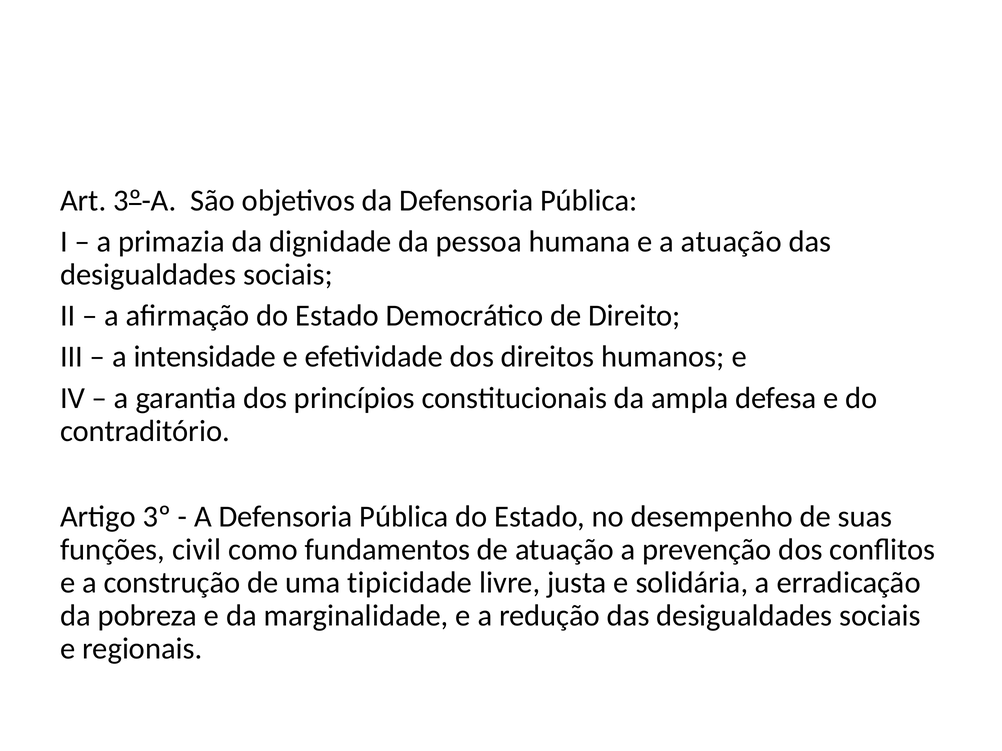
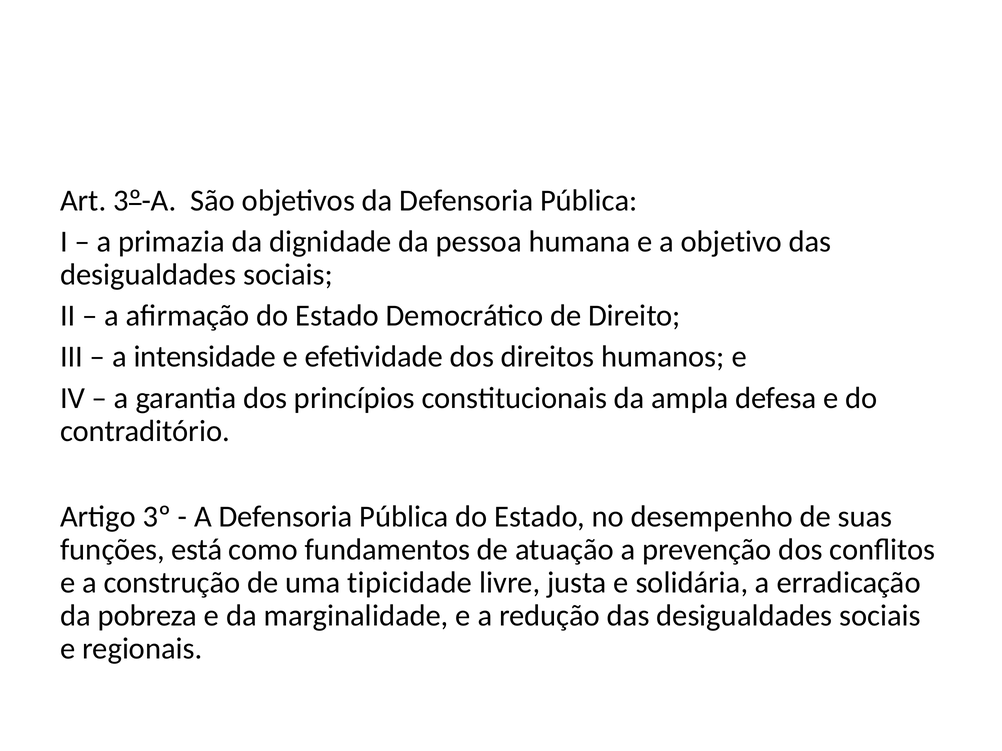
a atuação: atuação -> objetivo (731, 242)
civil: civil -> está (197, 550)
